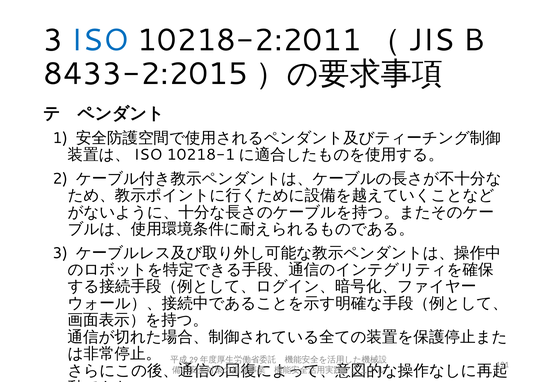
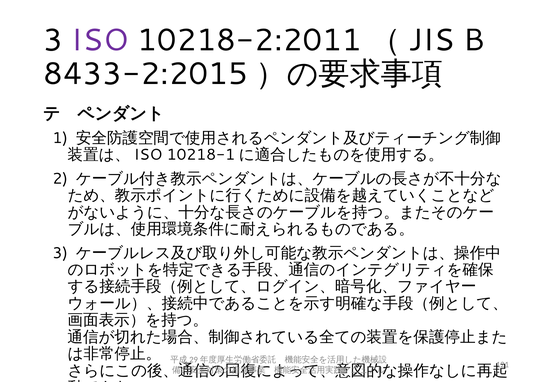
ISO colour: blue -> purple (100, 40)
